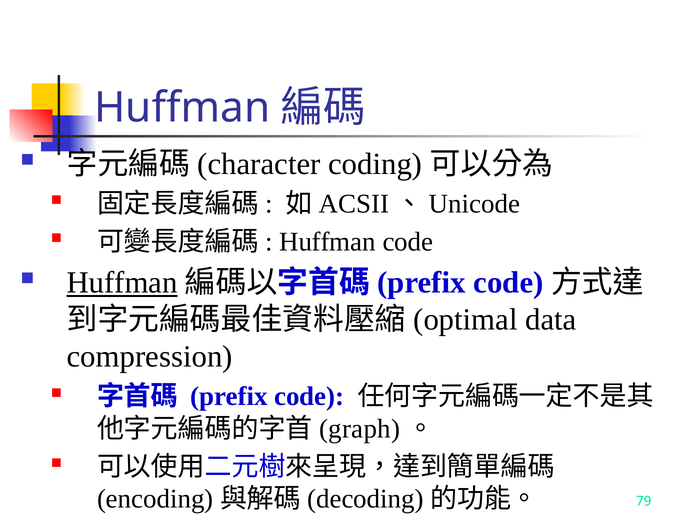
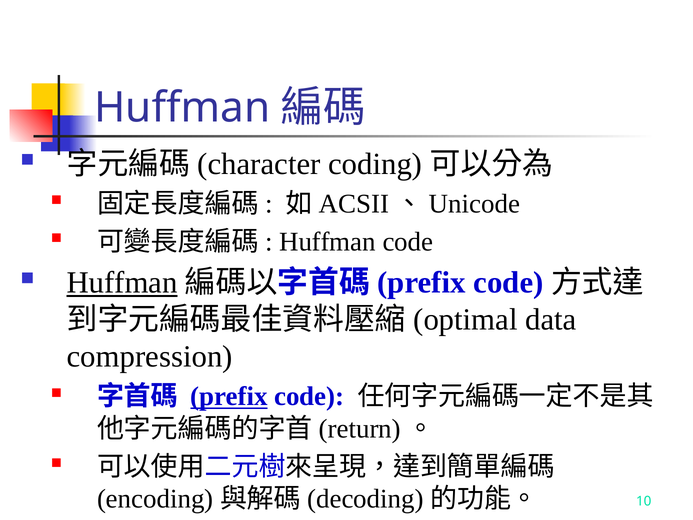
prefix underline: none -> present (229, 396)
graph: graph -> return (360, 429)
79: 79 -> 10 (644, 501)
